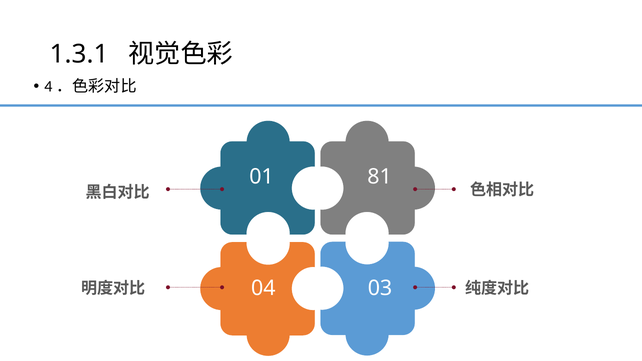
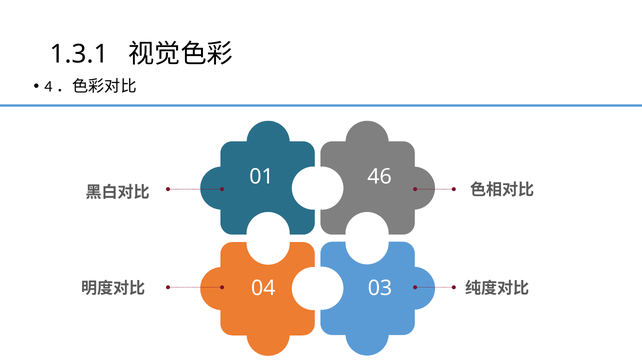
81: 81 -> 46 (380, 177)
